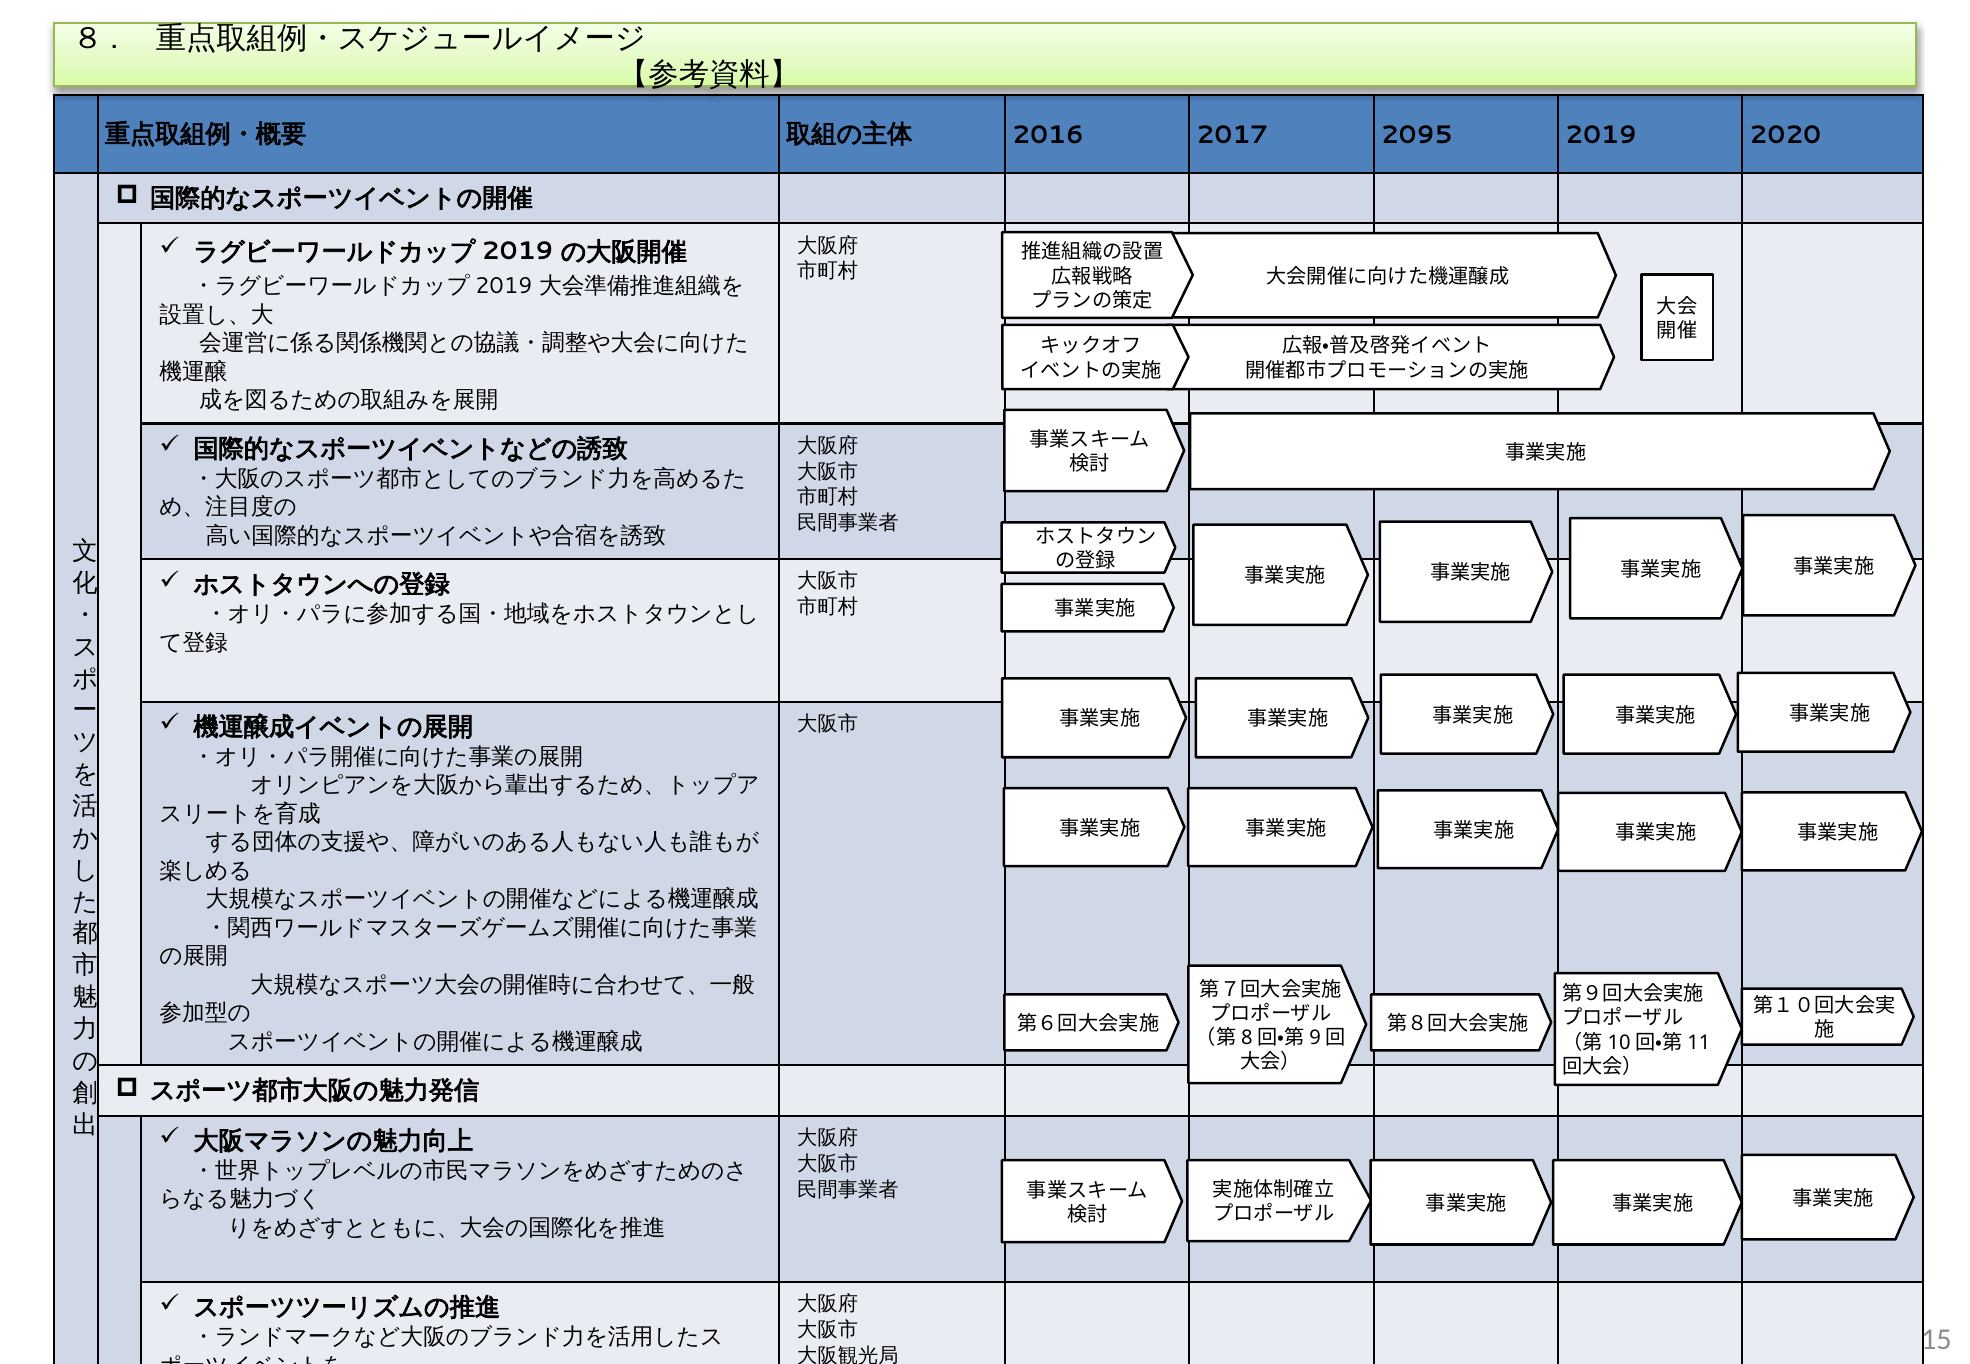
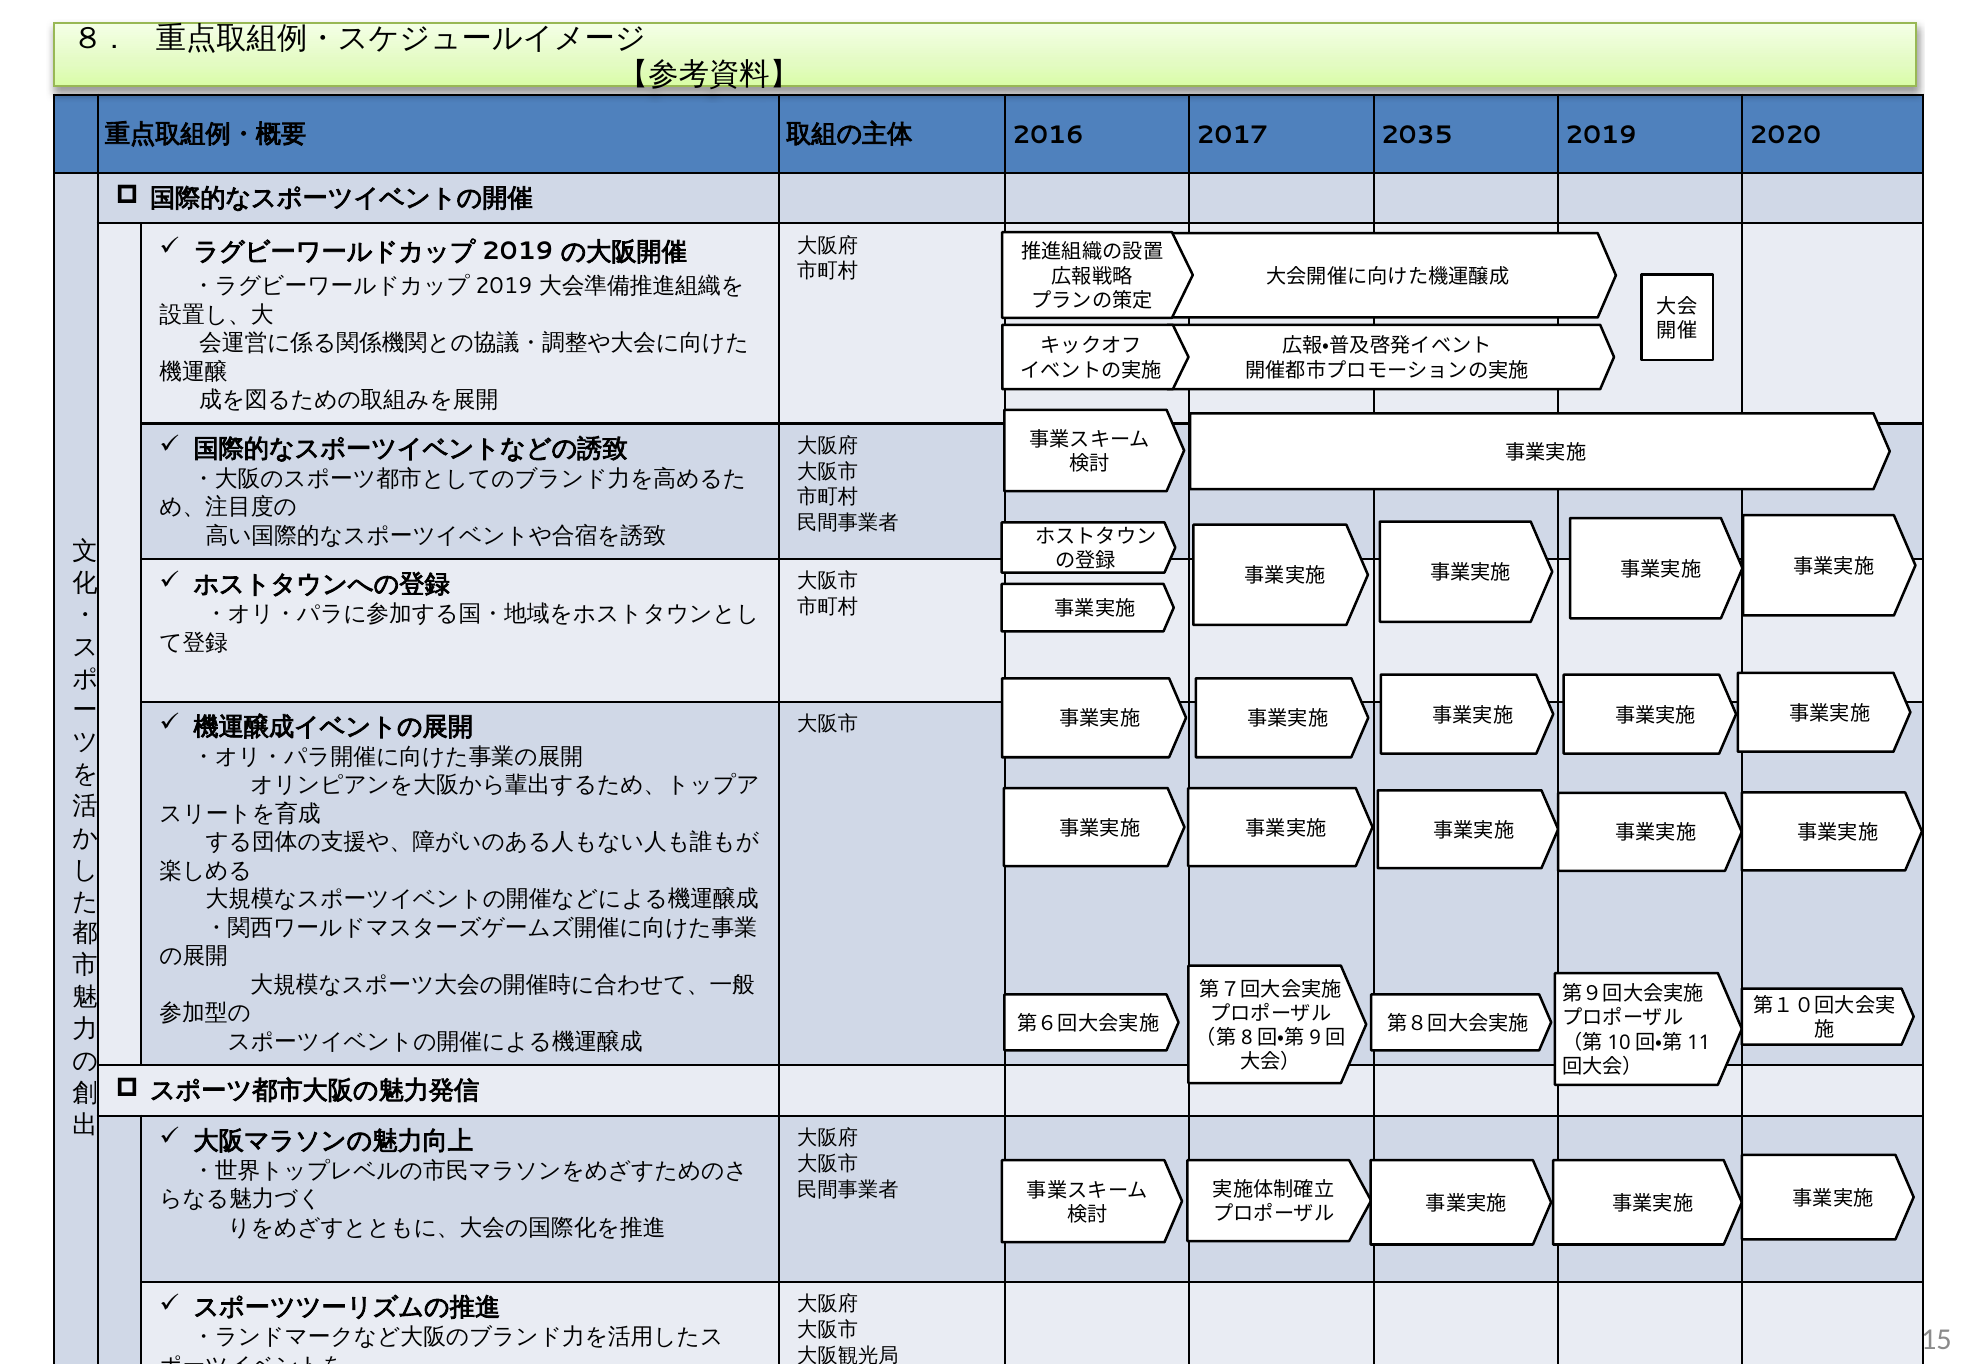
2095: 2095 -> 2035 (1417, 135)
